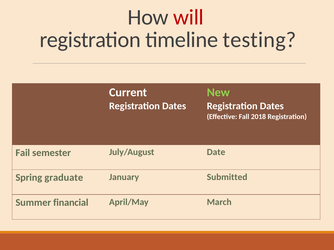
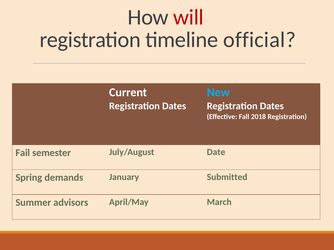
testing: testing -> official (259, 40)
New colour: light green -> light blue (218, 93)
graduate: graduate -> demands (64, 178)
financial: financial -> advisors (71, 203)
